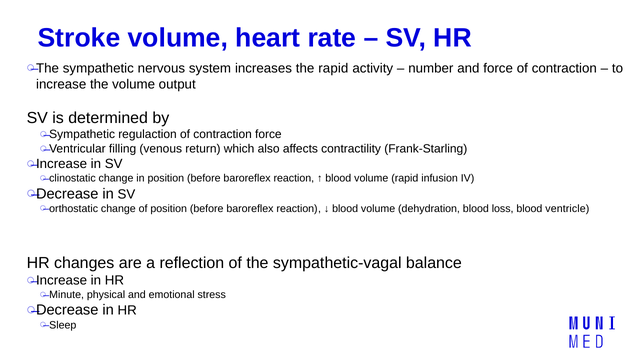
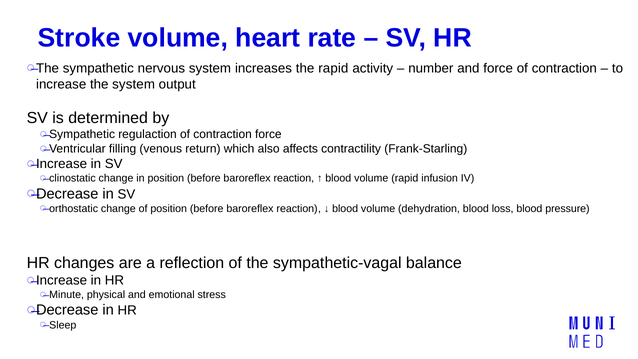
the volume: volume -> system (134, 84)
ventricle: ventricle -> pressure (567, 208)
